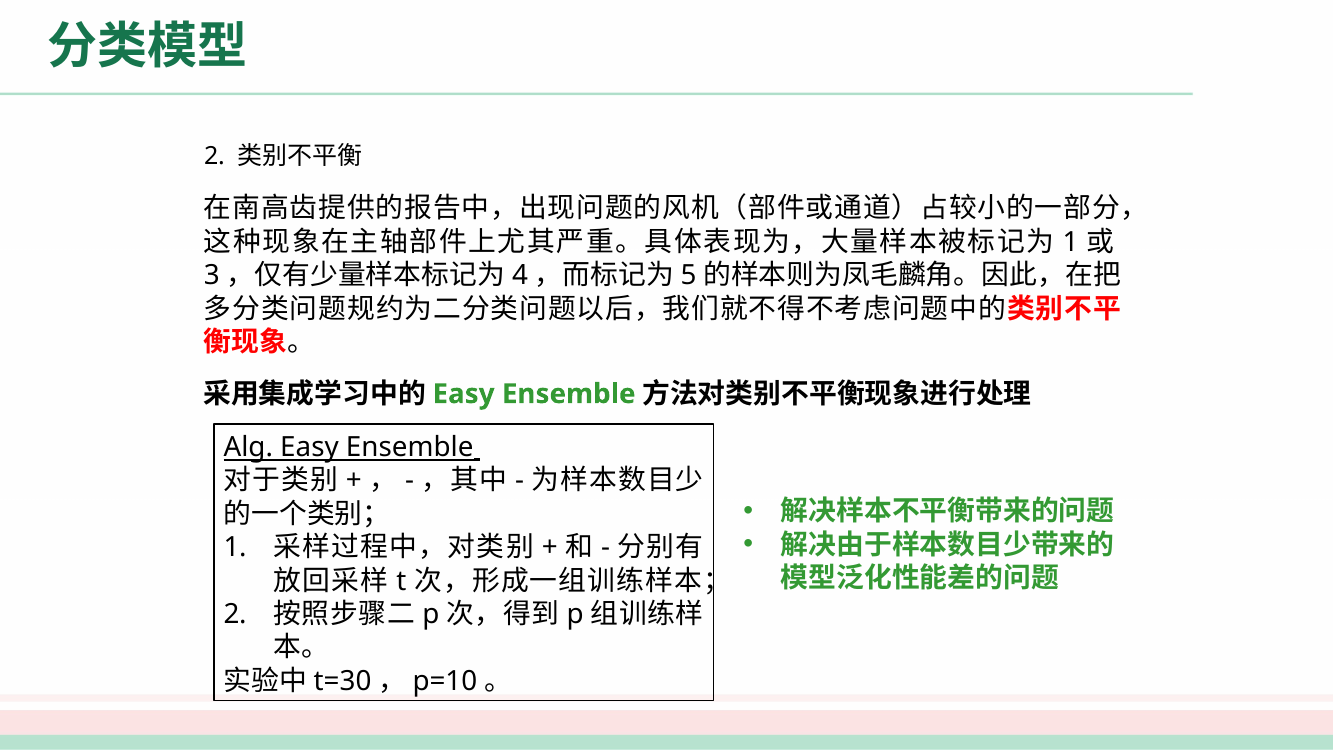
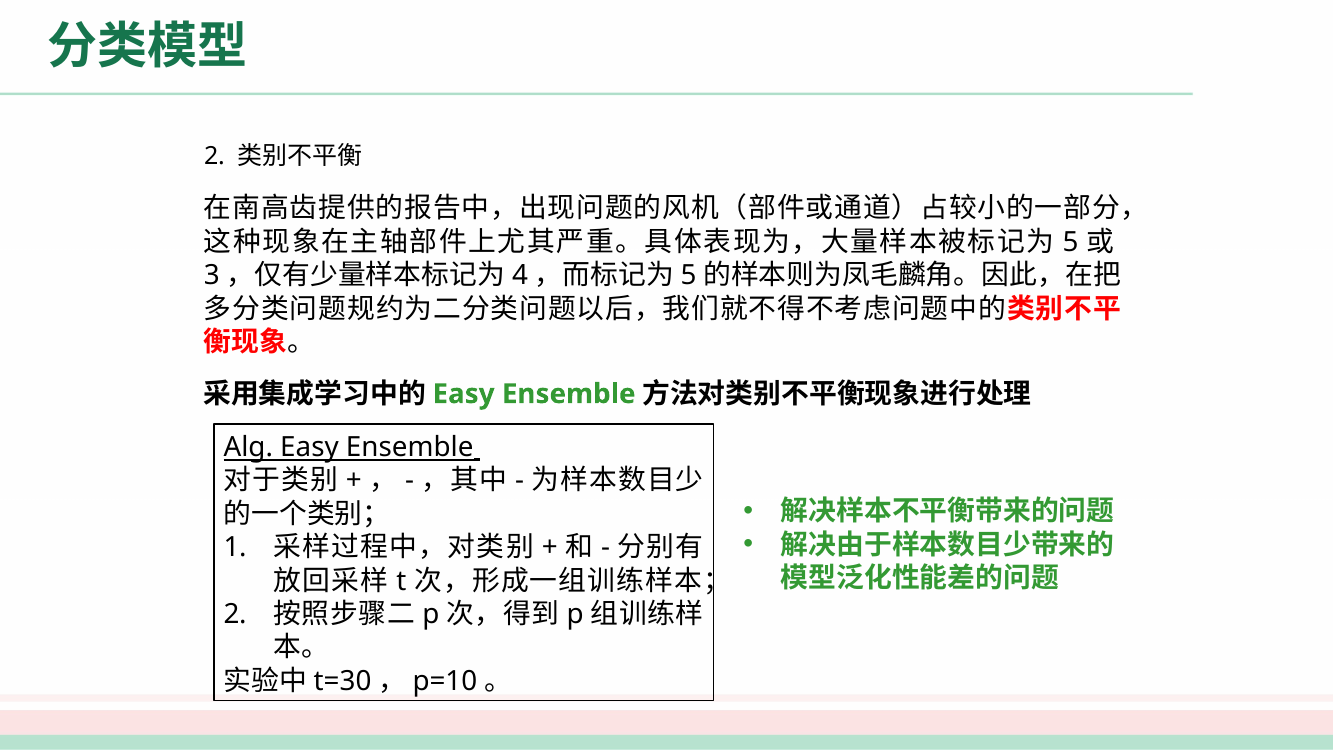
1: 1 -> 5 (1071, 242)
